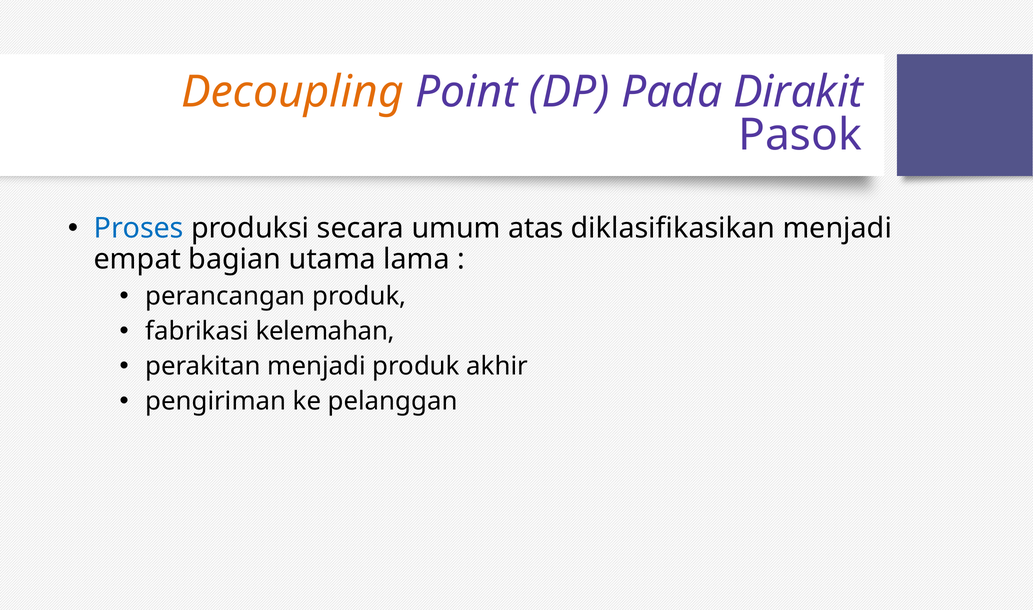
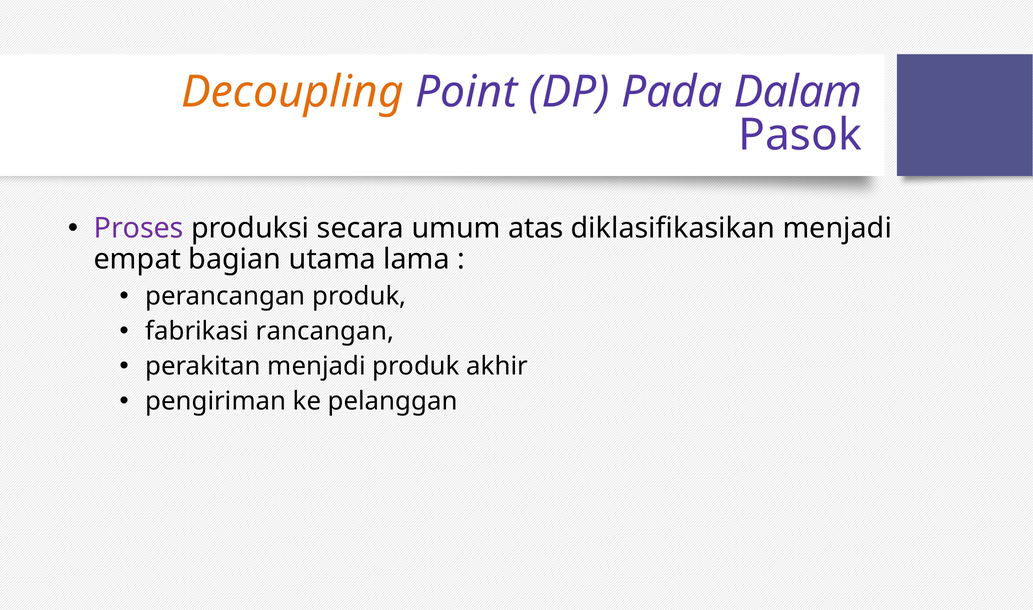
Dirakit: Dirakit -> Dalam (798, 92)
Proses colour: blue -> purple (139, 228)
kelemahan: kelemahan -> rancangan (325, 331)
